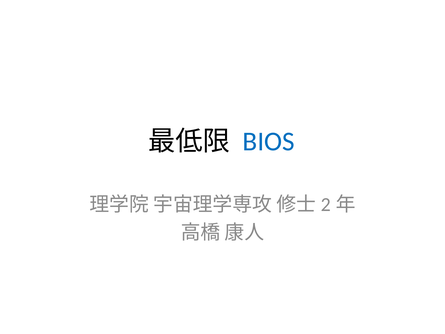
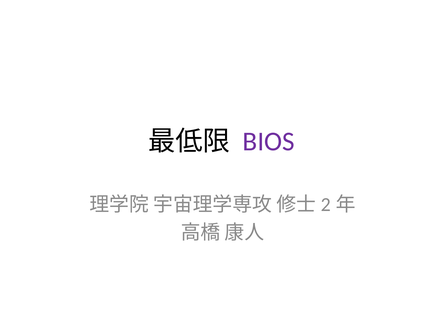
BIOS colour: blue -> purple (269, 141)
